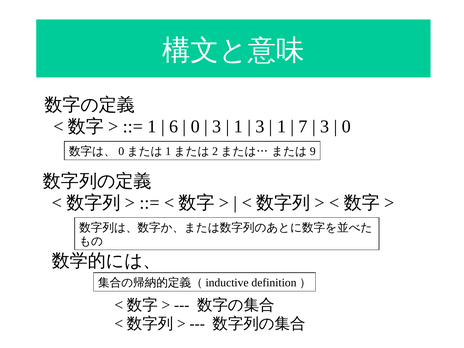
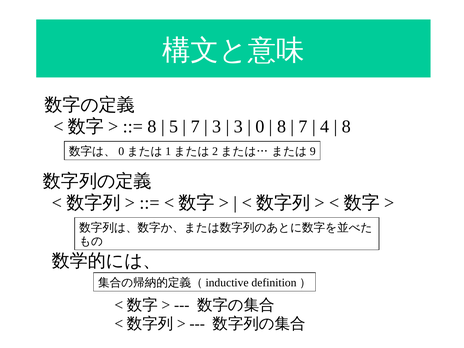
1: 1 -> 8 (152, 127)
6: 6 -> 5 (174, 127)
0: 0 -> 7 (195, 127)
1: 1 -> 3 (238, 127)
3: 3 -> 0 (260, 127)
1: 1 -> 8 (282, 127)
3: 3 -> 4 (325, 127)
0: 0 -> 8 (346, 127)
